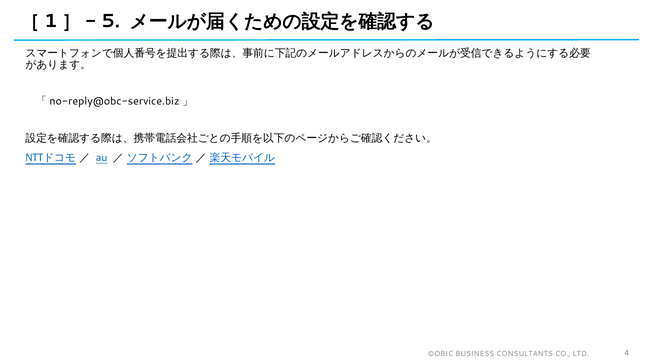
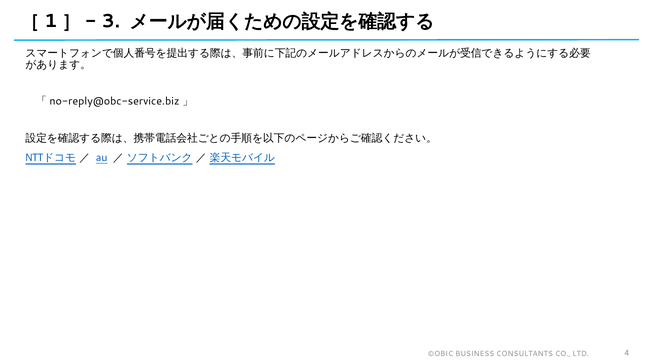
5: 5 -> 3 (111, 21)
